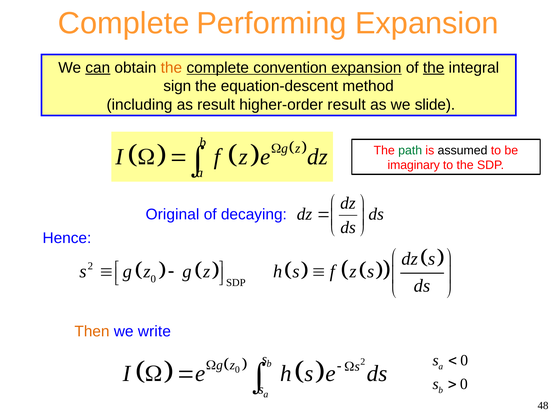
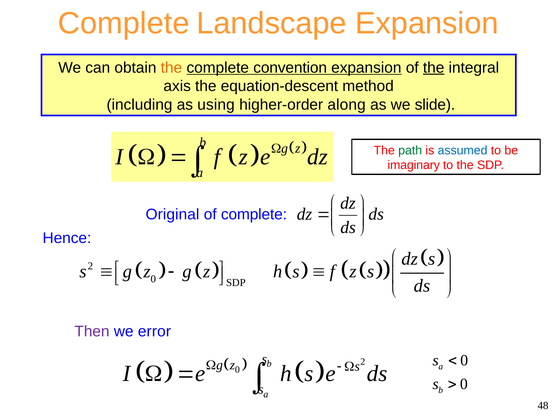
Performing: Performing -> Landscape (272, 23)
can underline: present -> none (98, 68)
sign: sign -> axis (177, 86)
as result: result -> using (216, 104)
higher-order result: result -> along (347, 104)
assumed colour: black -> blue (463, 150)
of decaying: decaying -> complete (254, 214)
Then colour: orange -> purple (92, 331)
write: write -> error (154, 331)
